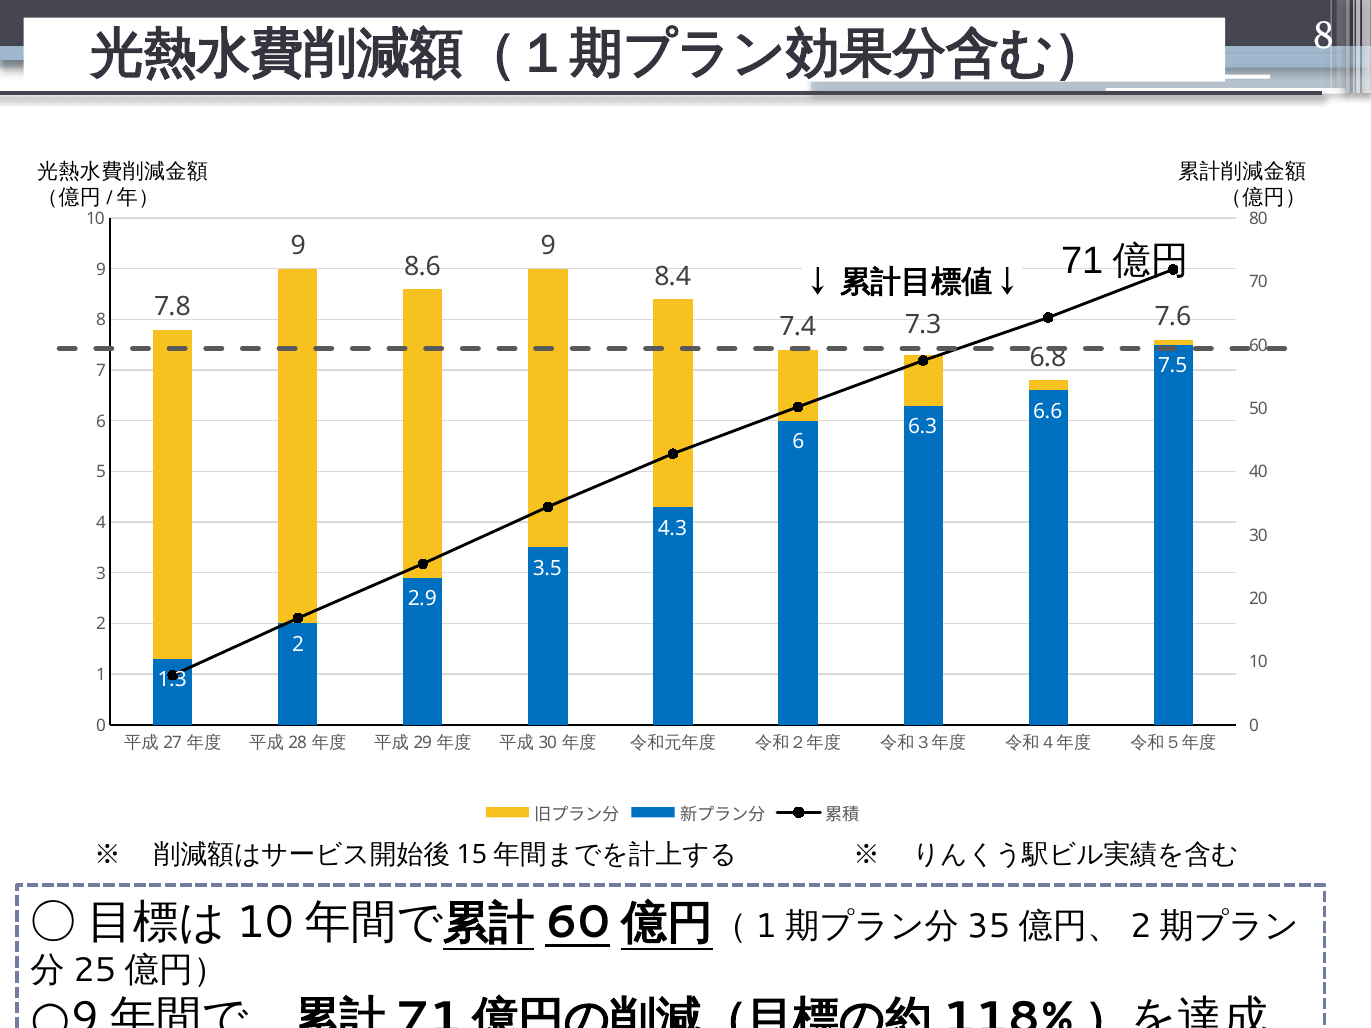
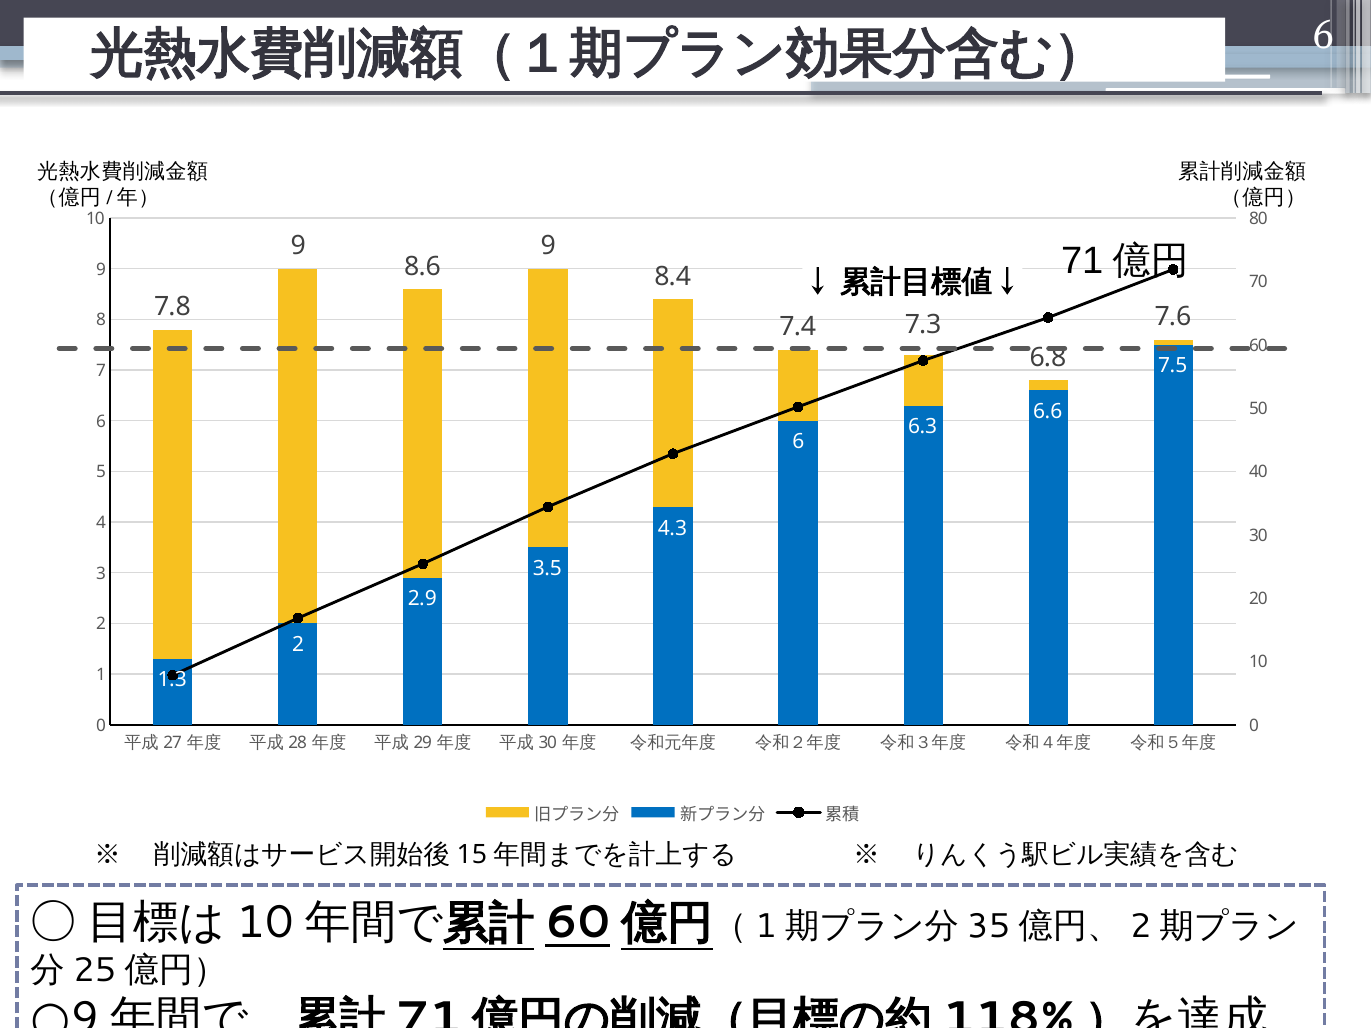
8: 8 -> 6 (1323, 36)
